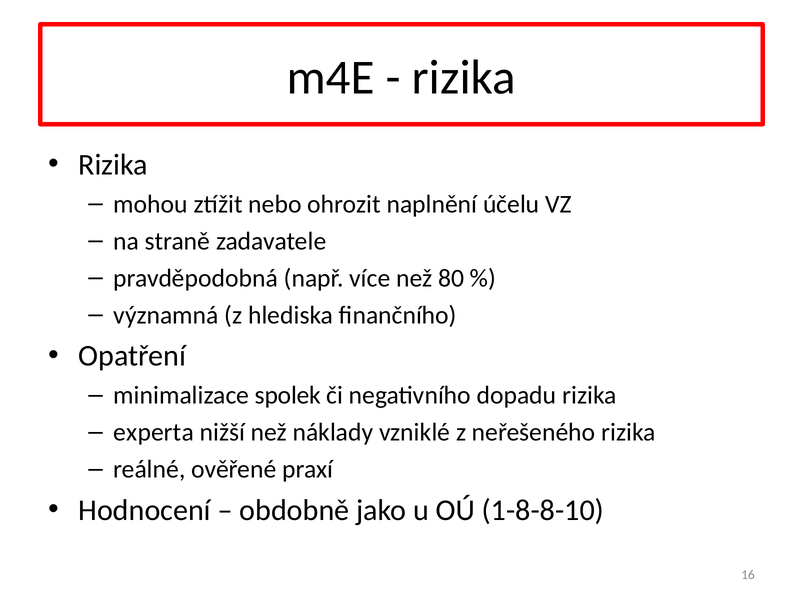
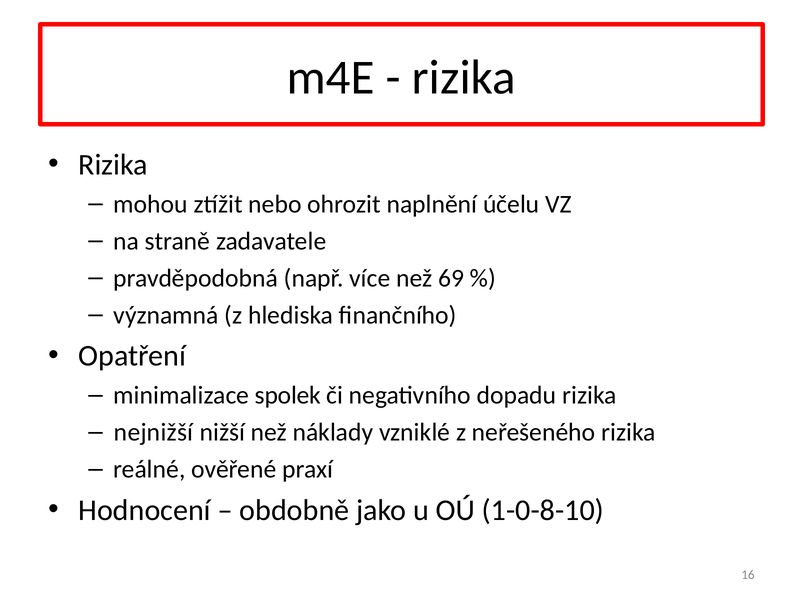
80: 80 -> 69 (451, 278)
experta: experta -> nejnižší (154, 433)
1-8-8-10: 1-8-8-10 -> 1-0-8-10 (543, 510)
